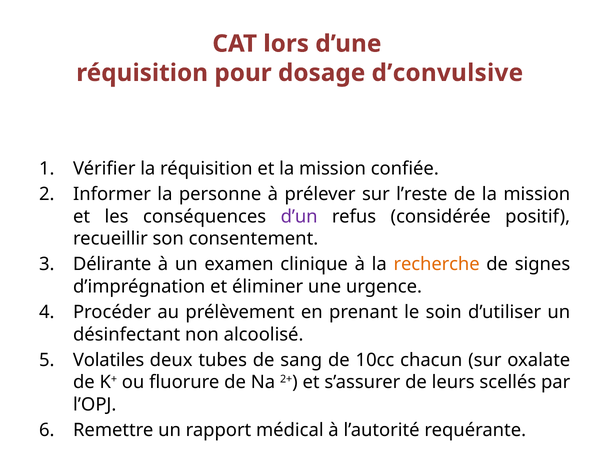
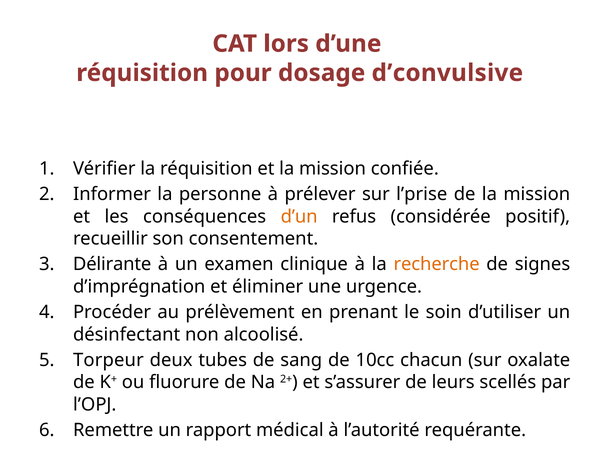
l’reste: l’reste -> l’prise (422, 194)
d’un colour: purple -> orange (299, 216)
Volatiles: Volatiles -> Torpeur (108, 360)
